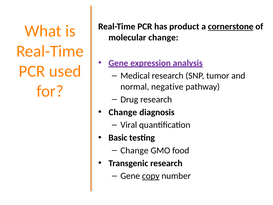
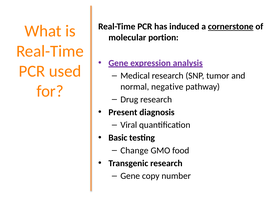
product: product -> induced (184, 27)
molecular change: change -> portion (163, 37)
Change: Change -> Present (123, 112)
copy underline: present -> none (151, 176)
